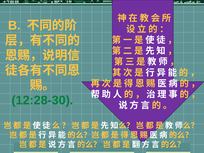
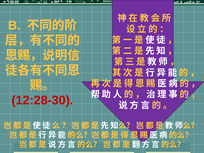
12:28-30 colour: green -> red (42, 100)
